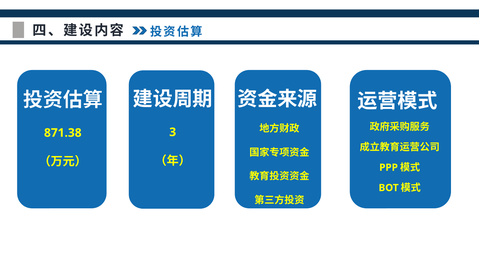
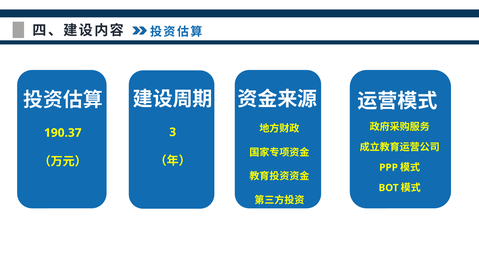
871.38: 871.38 -> 190.37 (63, 133)
